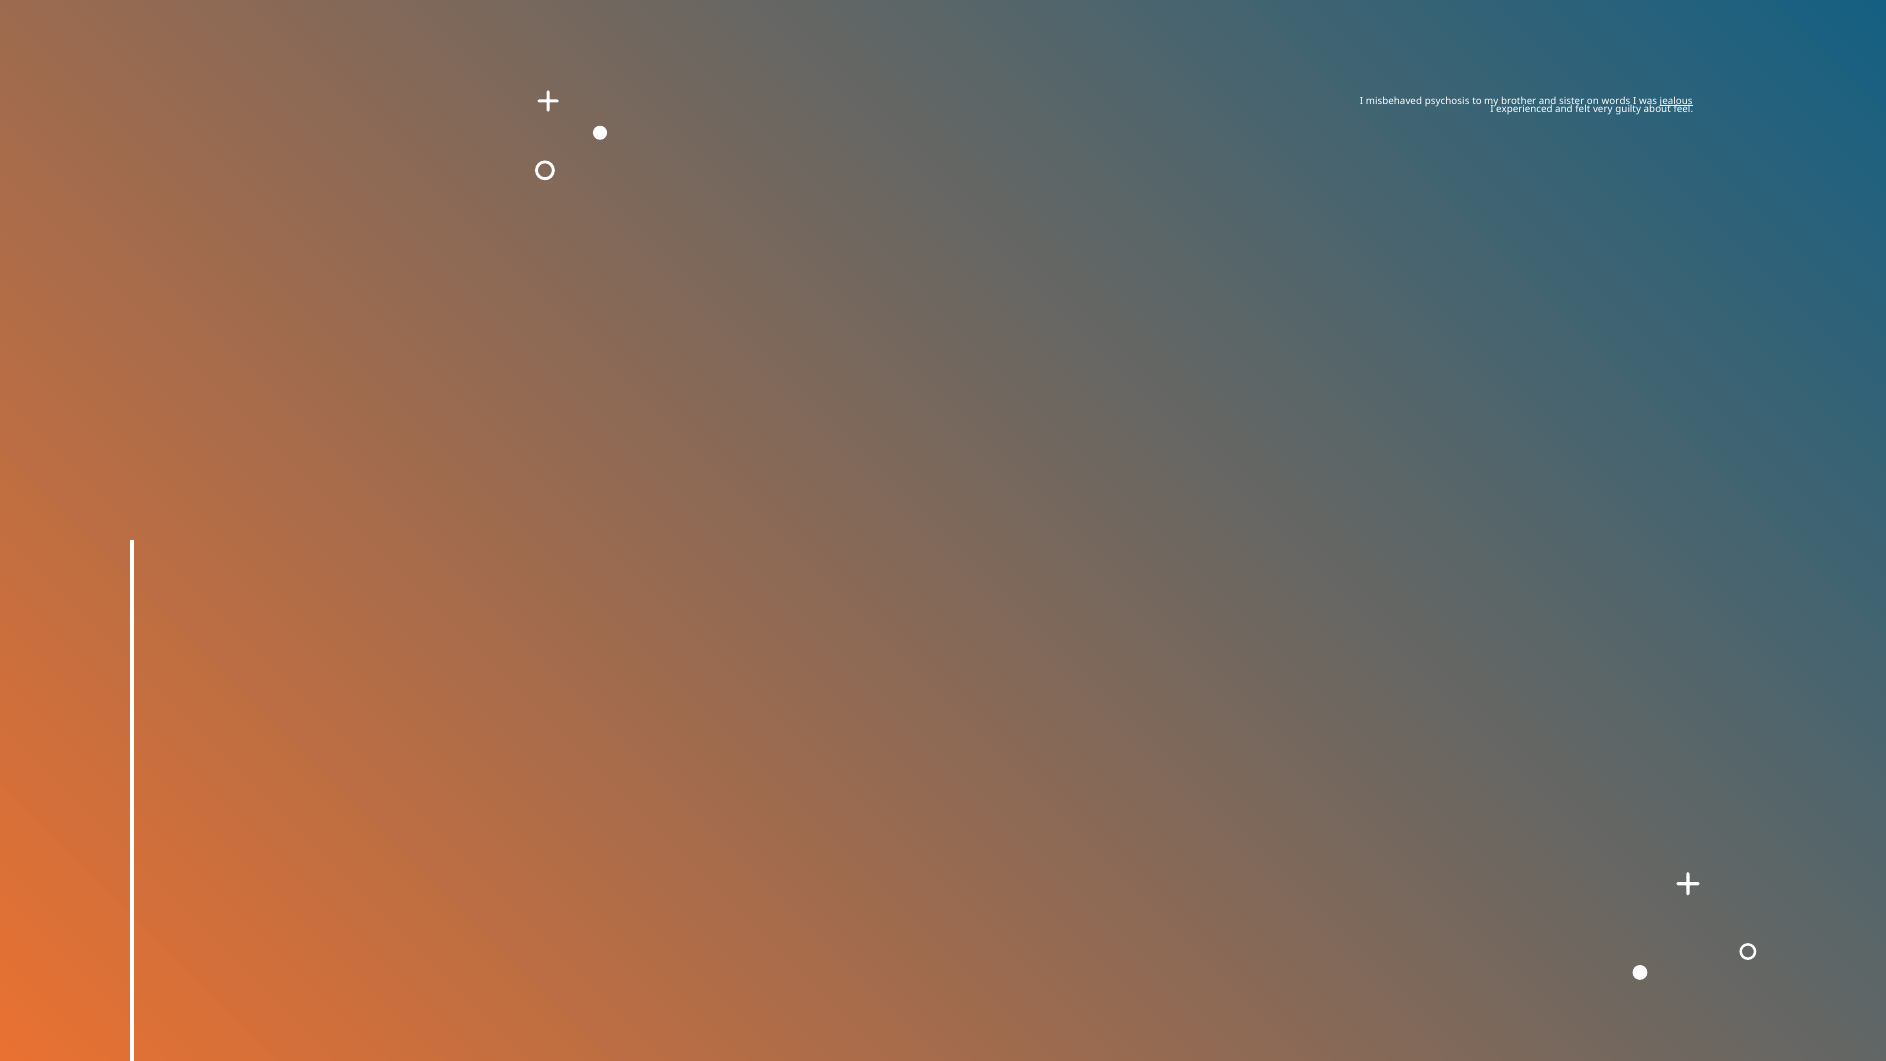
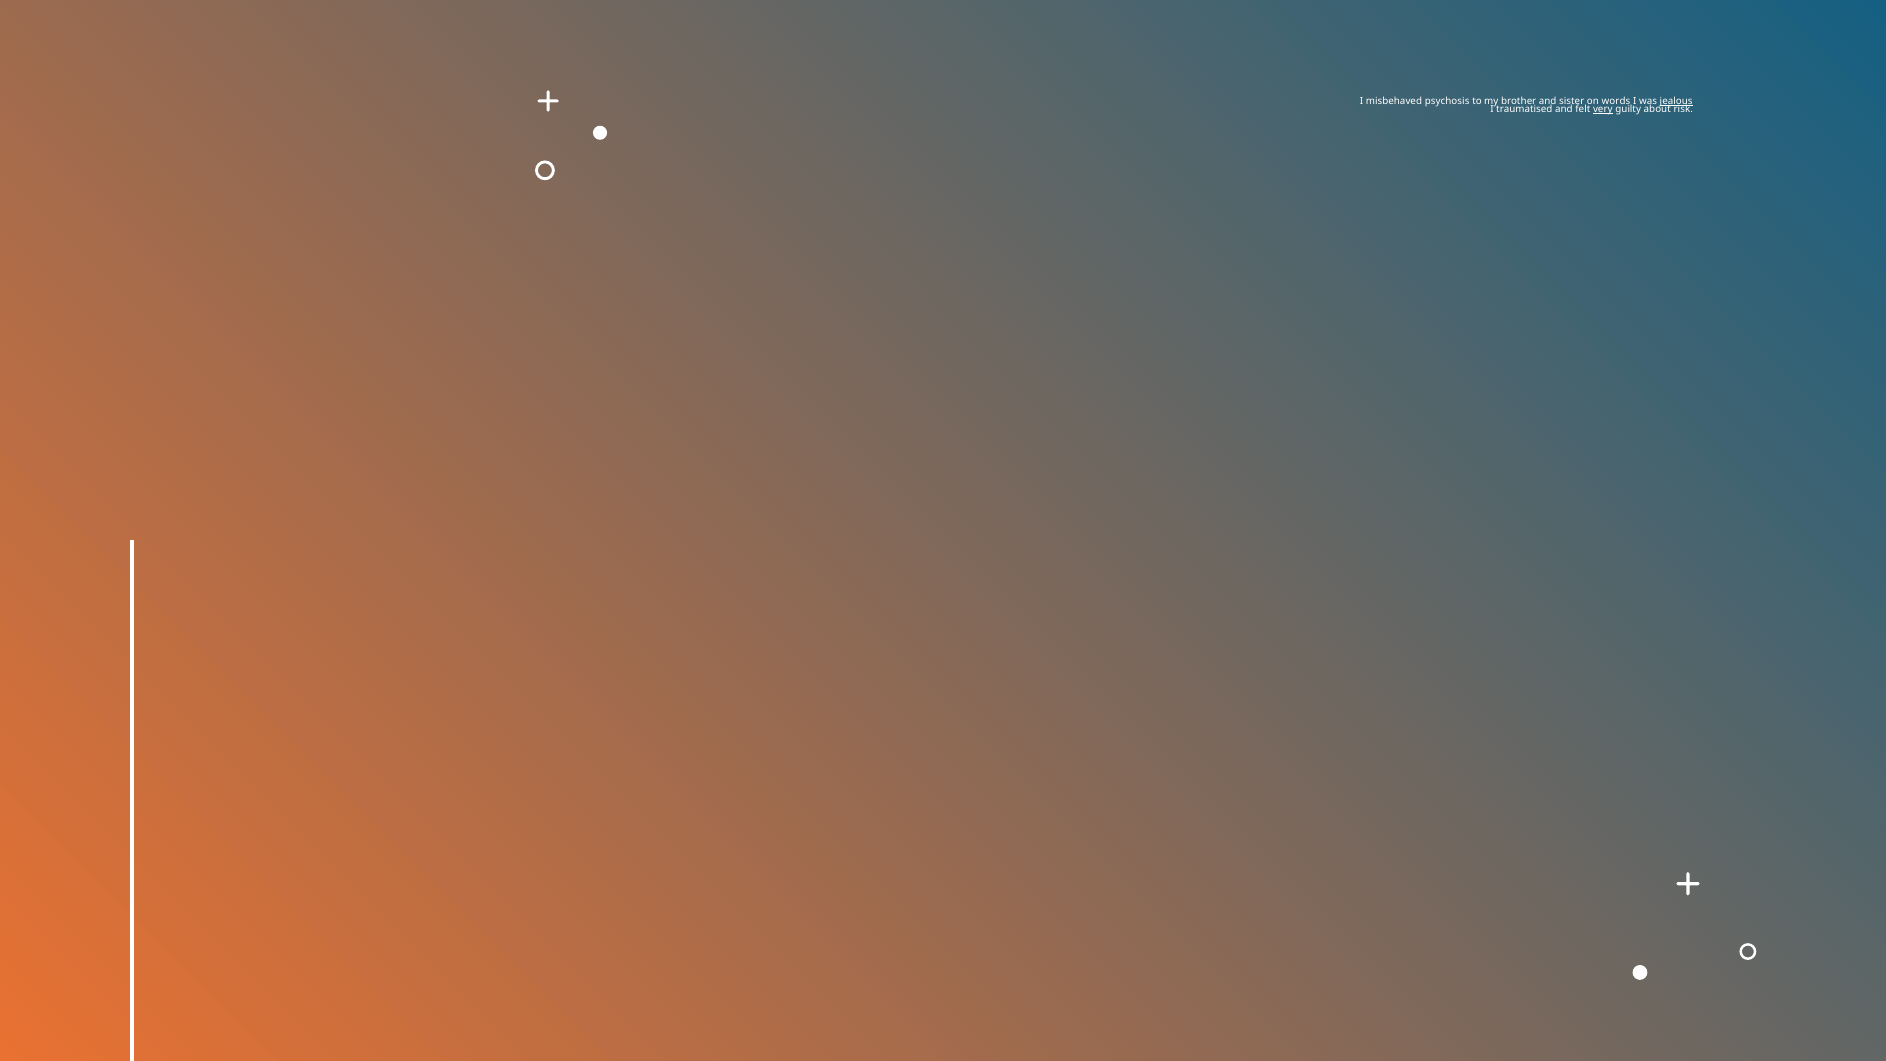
experienced: experienced -> traumatised (1524, 109)
very underline: none -> present (1603, 109)
feel: feel -> risk (1683, 109)
